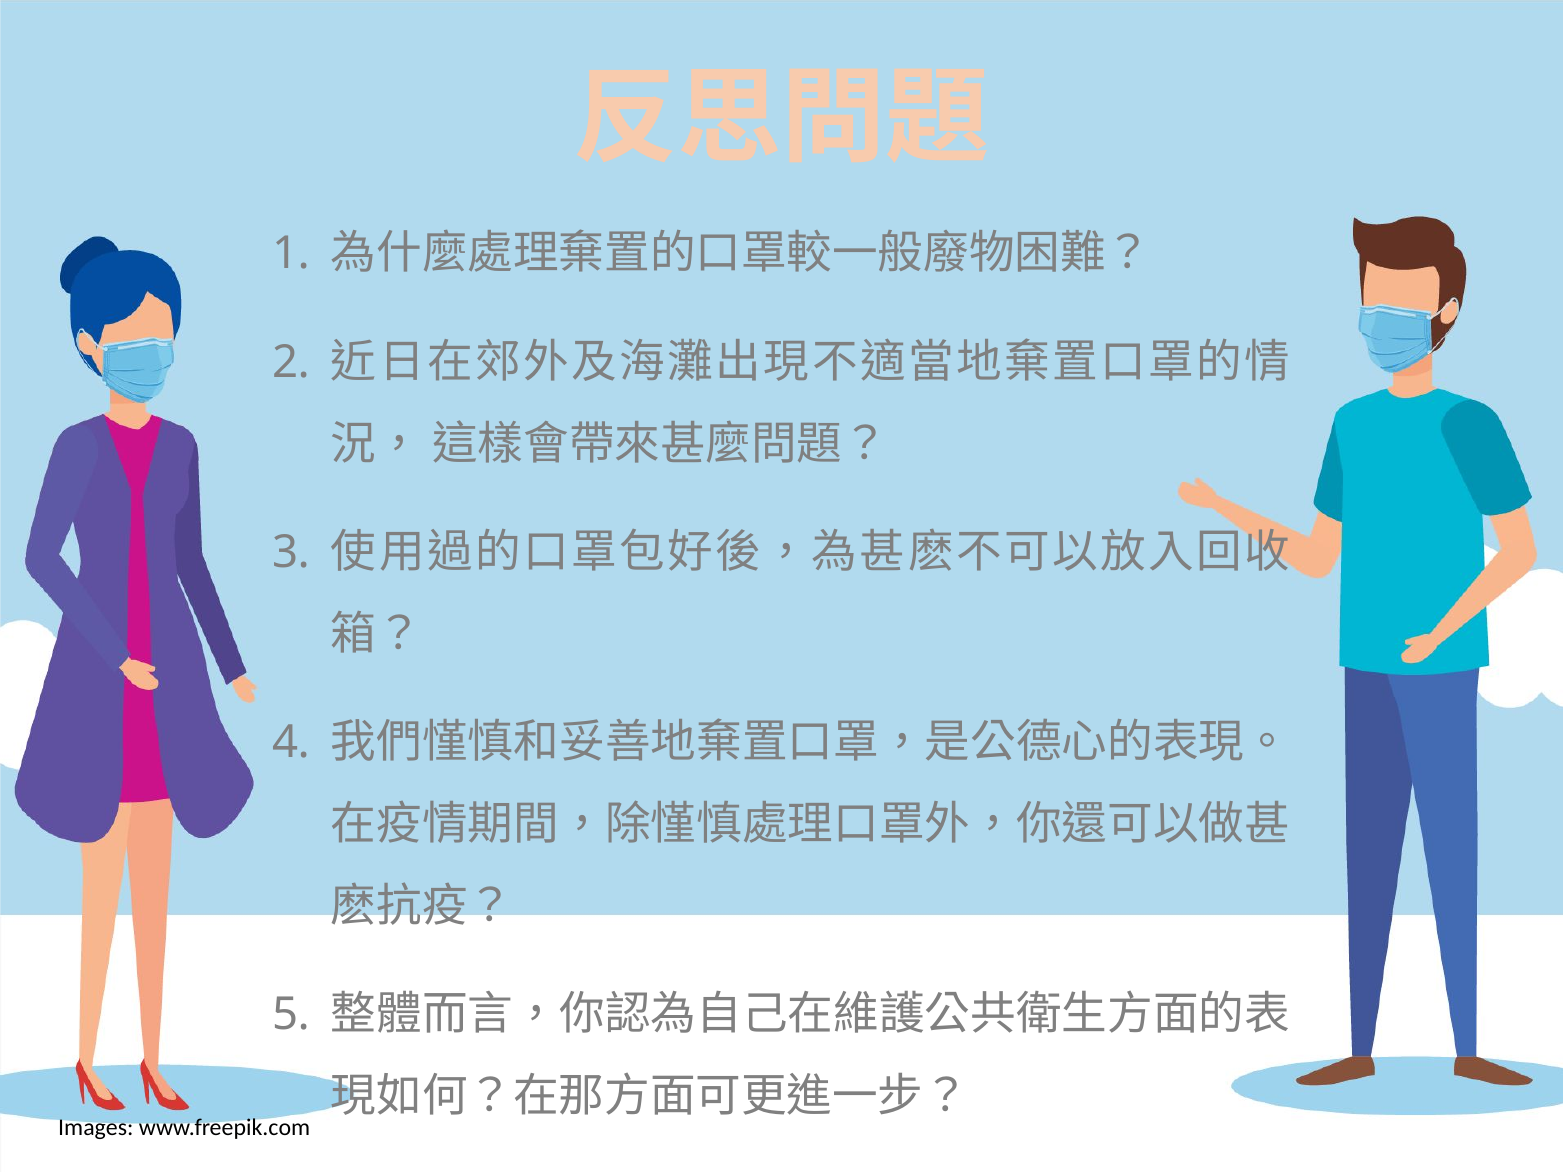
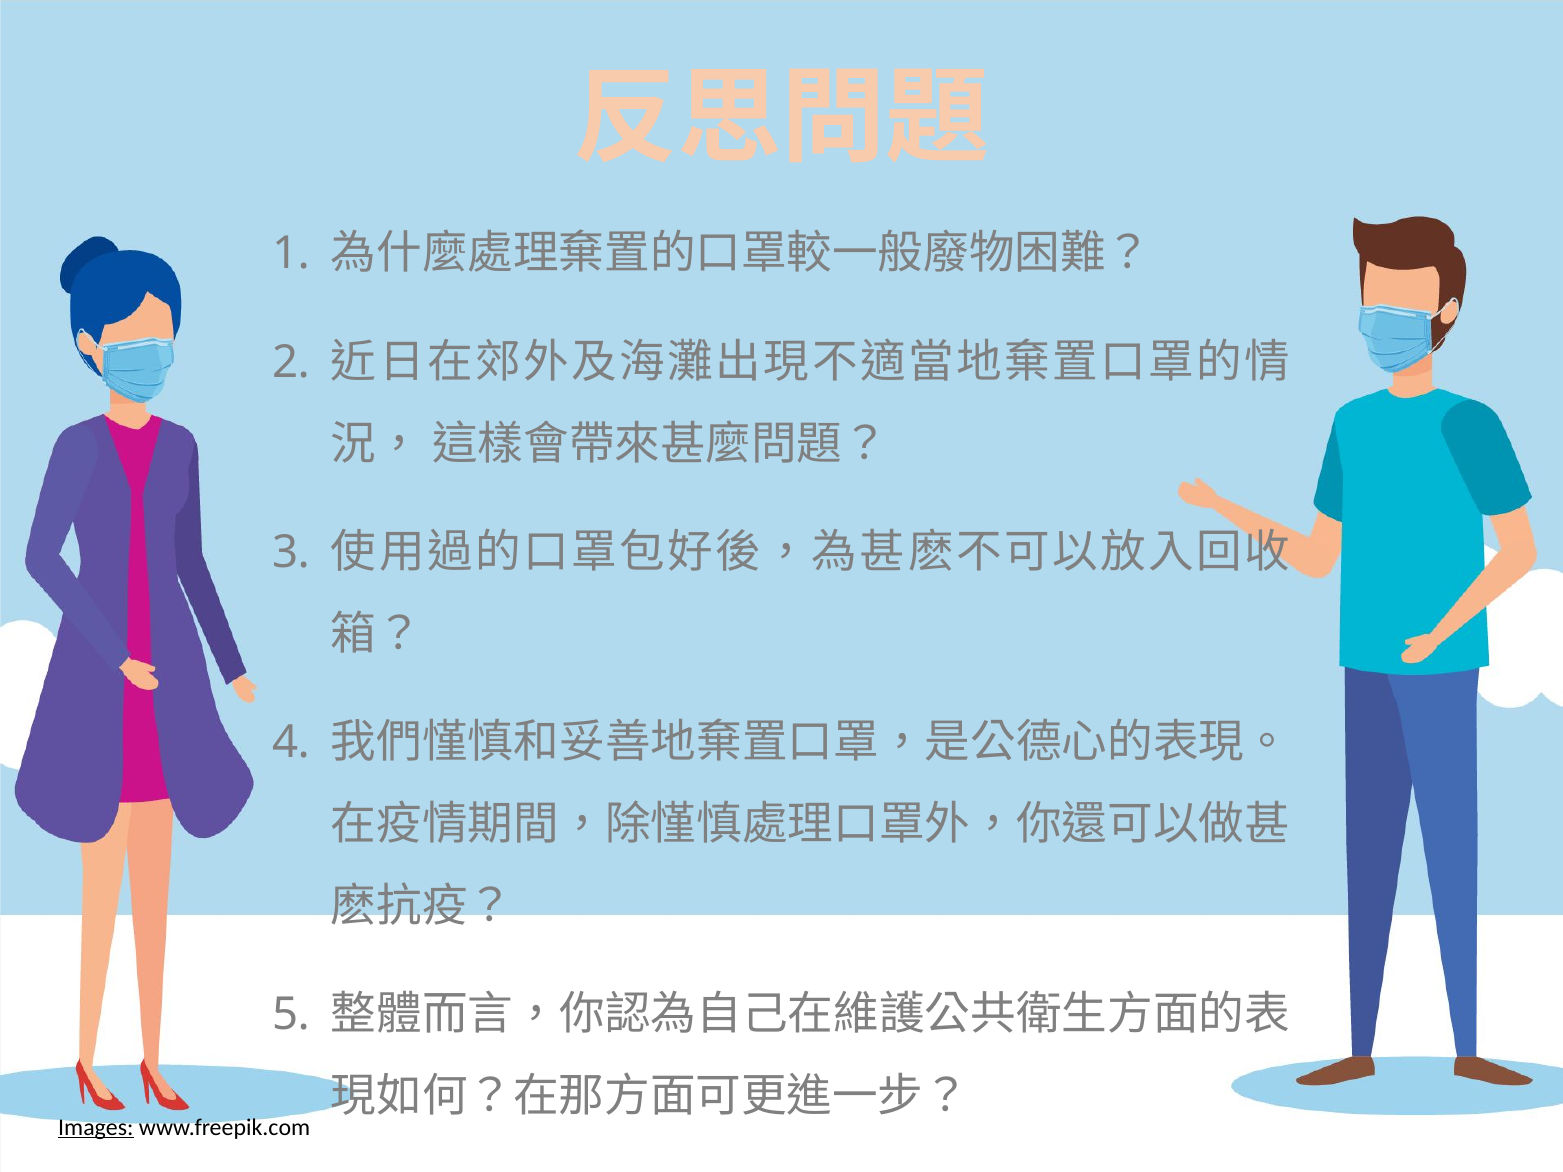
Images underline: none -> present (96, 1128)
